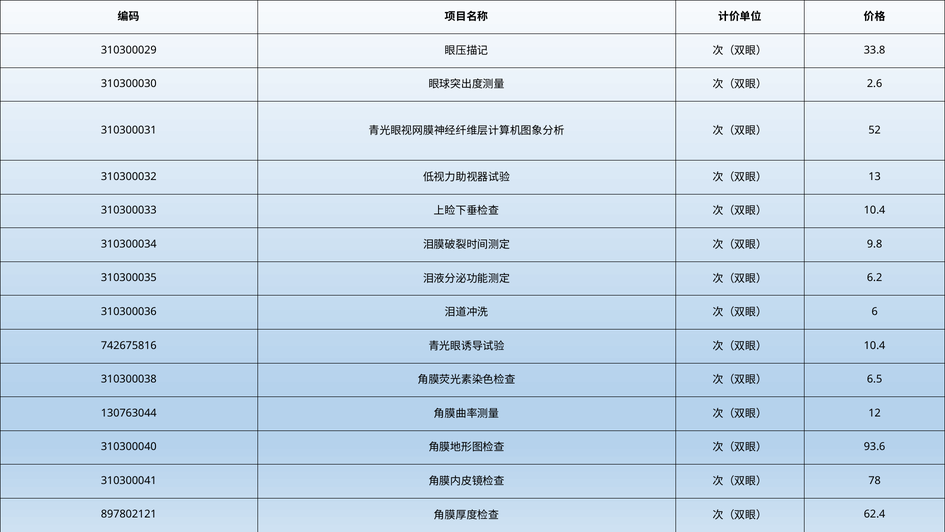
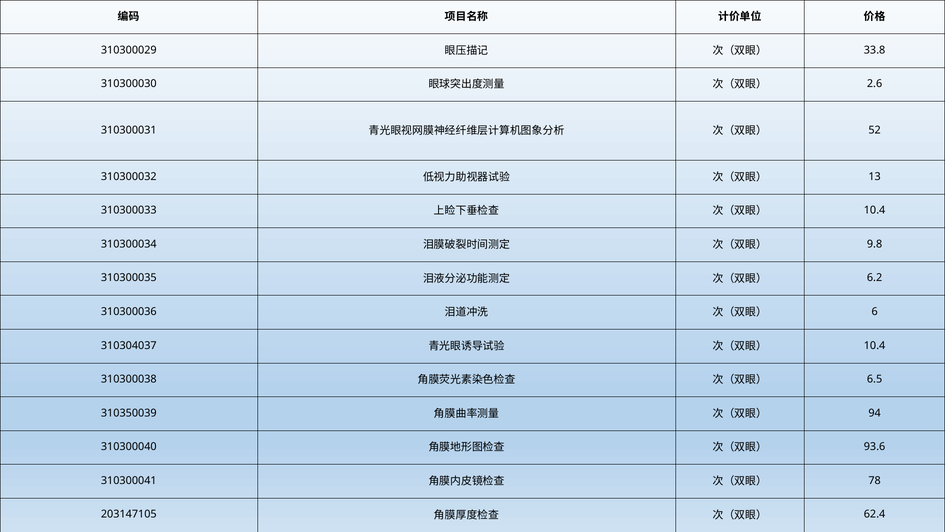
742675816: 742675816 -> 310304037 (129, 345)
130763044: 130763044 -> 310350039 (129, 413)
12: 12 -> 94 (875, 413)
897802121: 897802121 -> 203147105 (129, 514)
